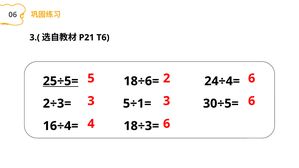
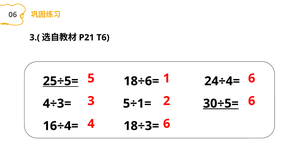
2: 2 -> 1 (167, 78)
3 3: 3 -> 2 (167, 101)
2÷3=: 2÷3= -> 4÷3= (57, 104)
30÷5= underline: none -> present (221, 104)
